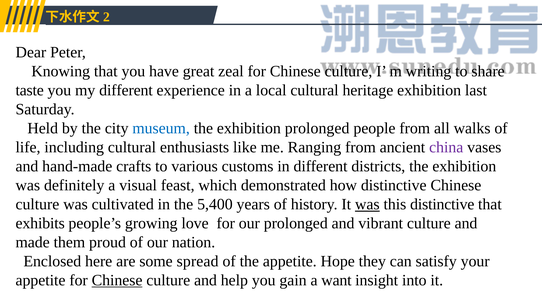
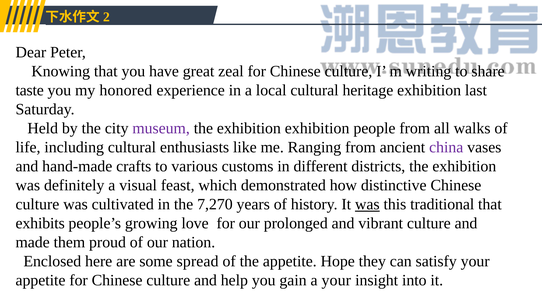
my different: different -> honored (126, 90)
museum colour: blue -> purple (161, 128)
exhibition prolonged: prolonged -> exhibition (317, 128)
5,400: 5,400 -> 7,270 (215, 204)
this distinctive: distinctive -> traditional (442, 204)
Chinese underline: present -> none (117, 280)
a want: want -> your (336, 280)
